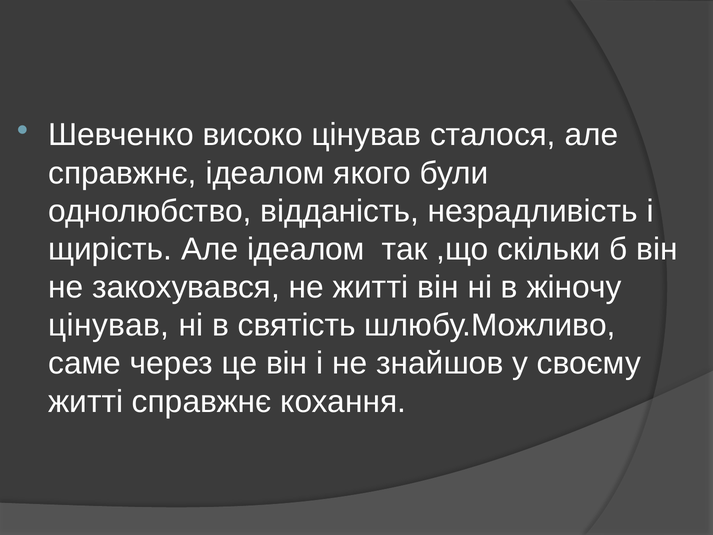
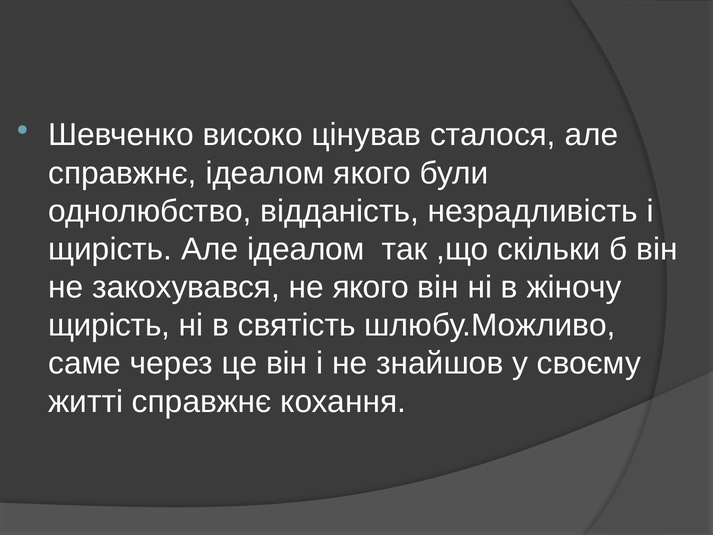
не житті: житті -> якого (371, 287)
цiнував: цiнував -> щирiсть (109, 325)
